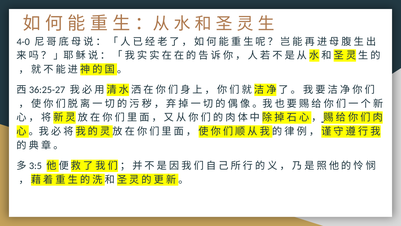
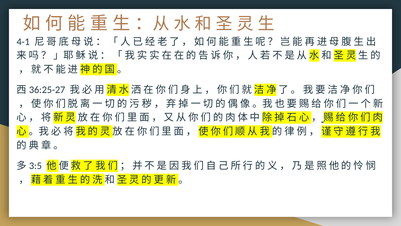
4-0: 4-0 -> 4-1 (23, 42)
